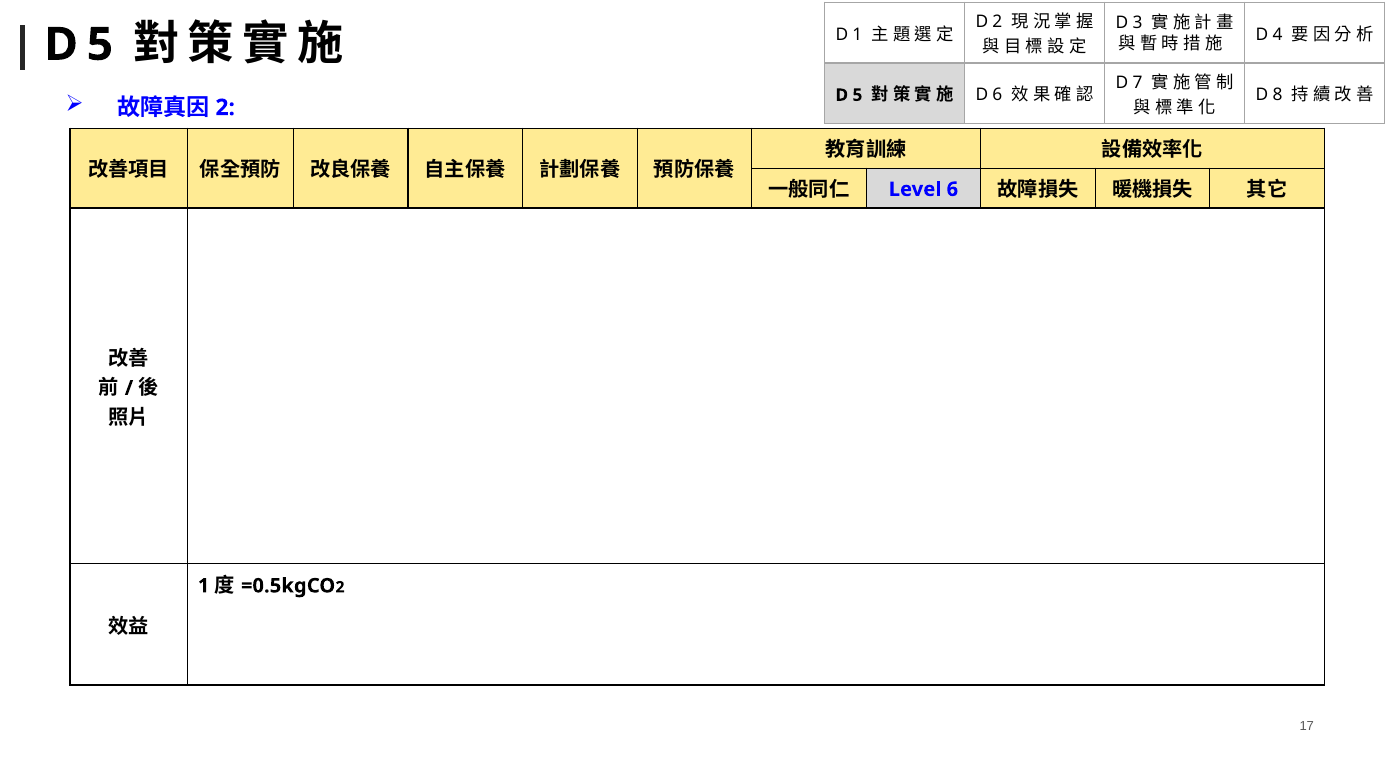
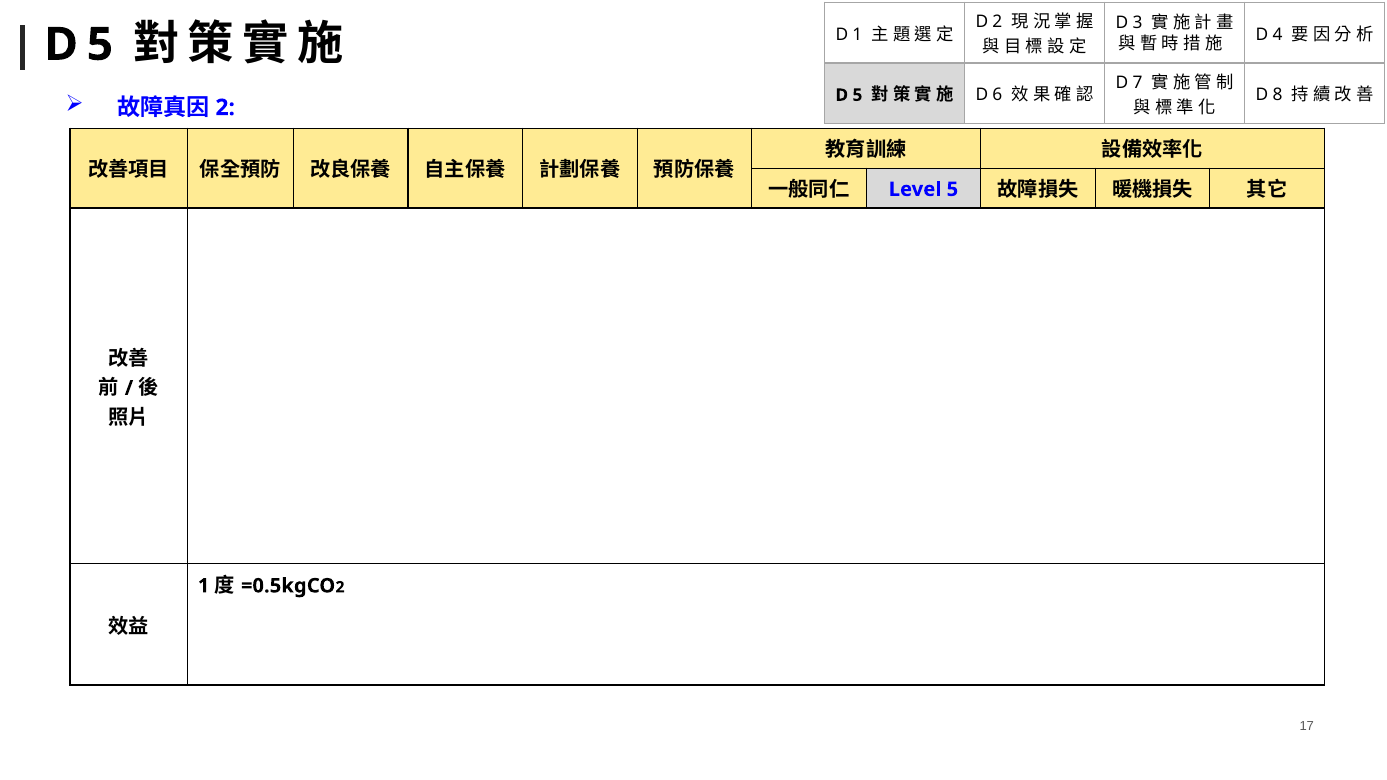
6: 6 -> 5 (952, 189)
